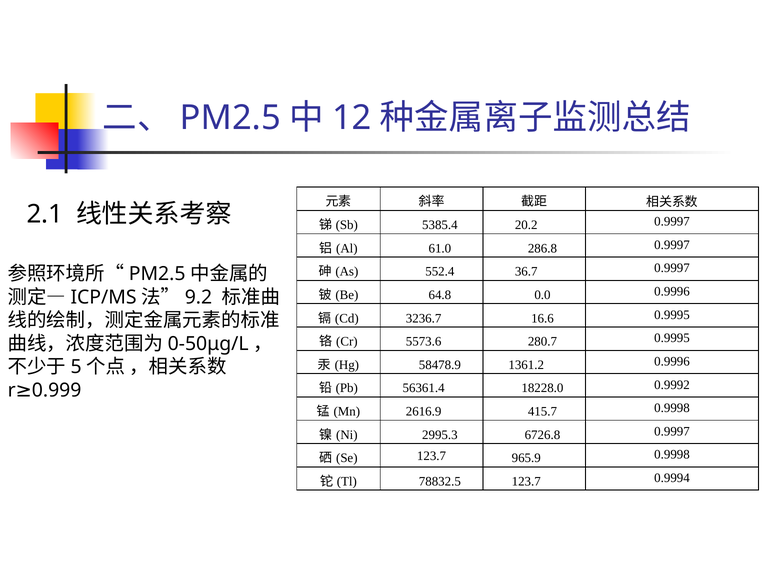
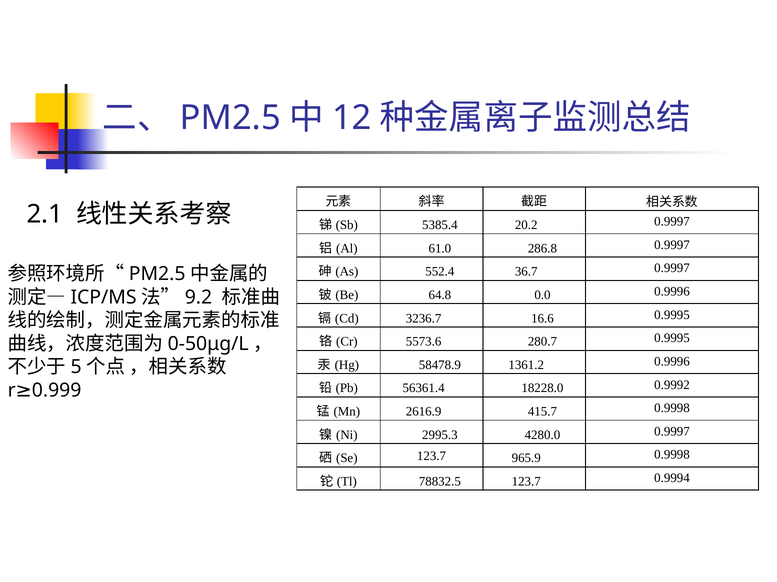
6726.8: 6726.8 -> 4280.0 (542, 435)
